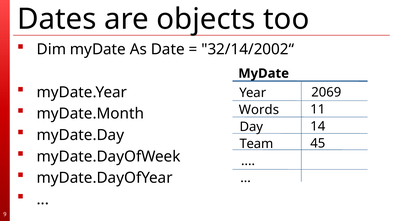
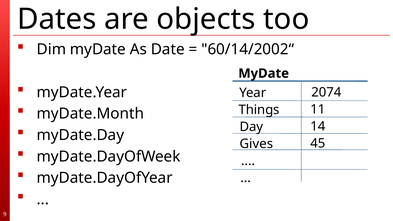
32/14/2002“: 32/14/2002“ -> 60/14/2002“ (248, 49)
2069: 2069 -> 2074 (326, 92)
Words: Words -> Things (259, 110)
Team: Team -> Gives (256, 144)
